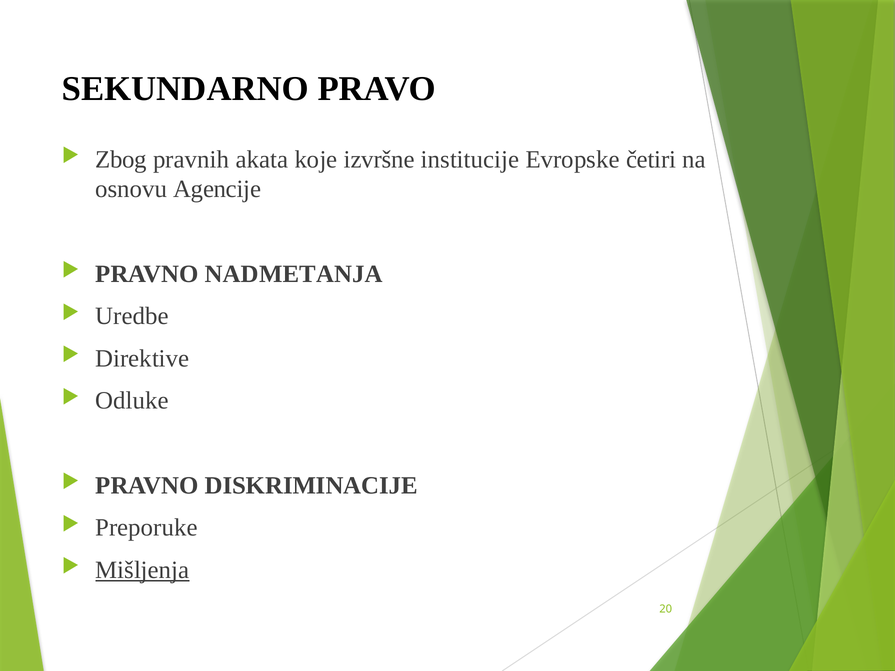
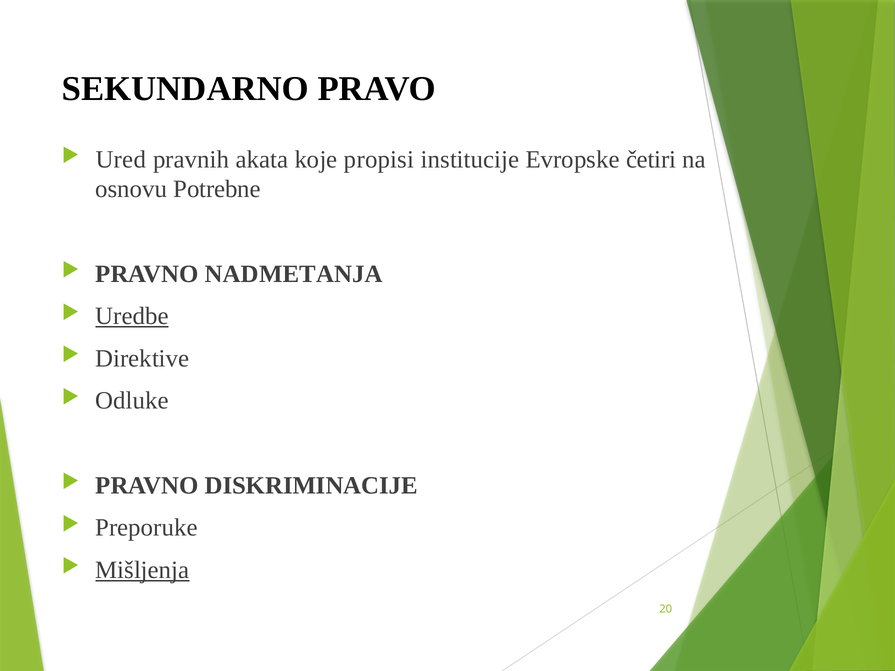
Zbog: Zbog -> Ured (121, 159)
izvršne: izvršne -> propisi (379, 159)
Agencije: Agencije -> Potrebne (217, 189)
Uredbe underline: none -> present (132, 316)
